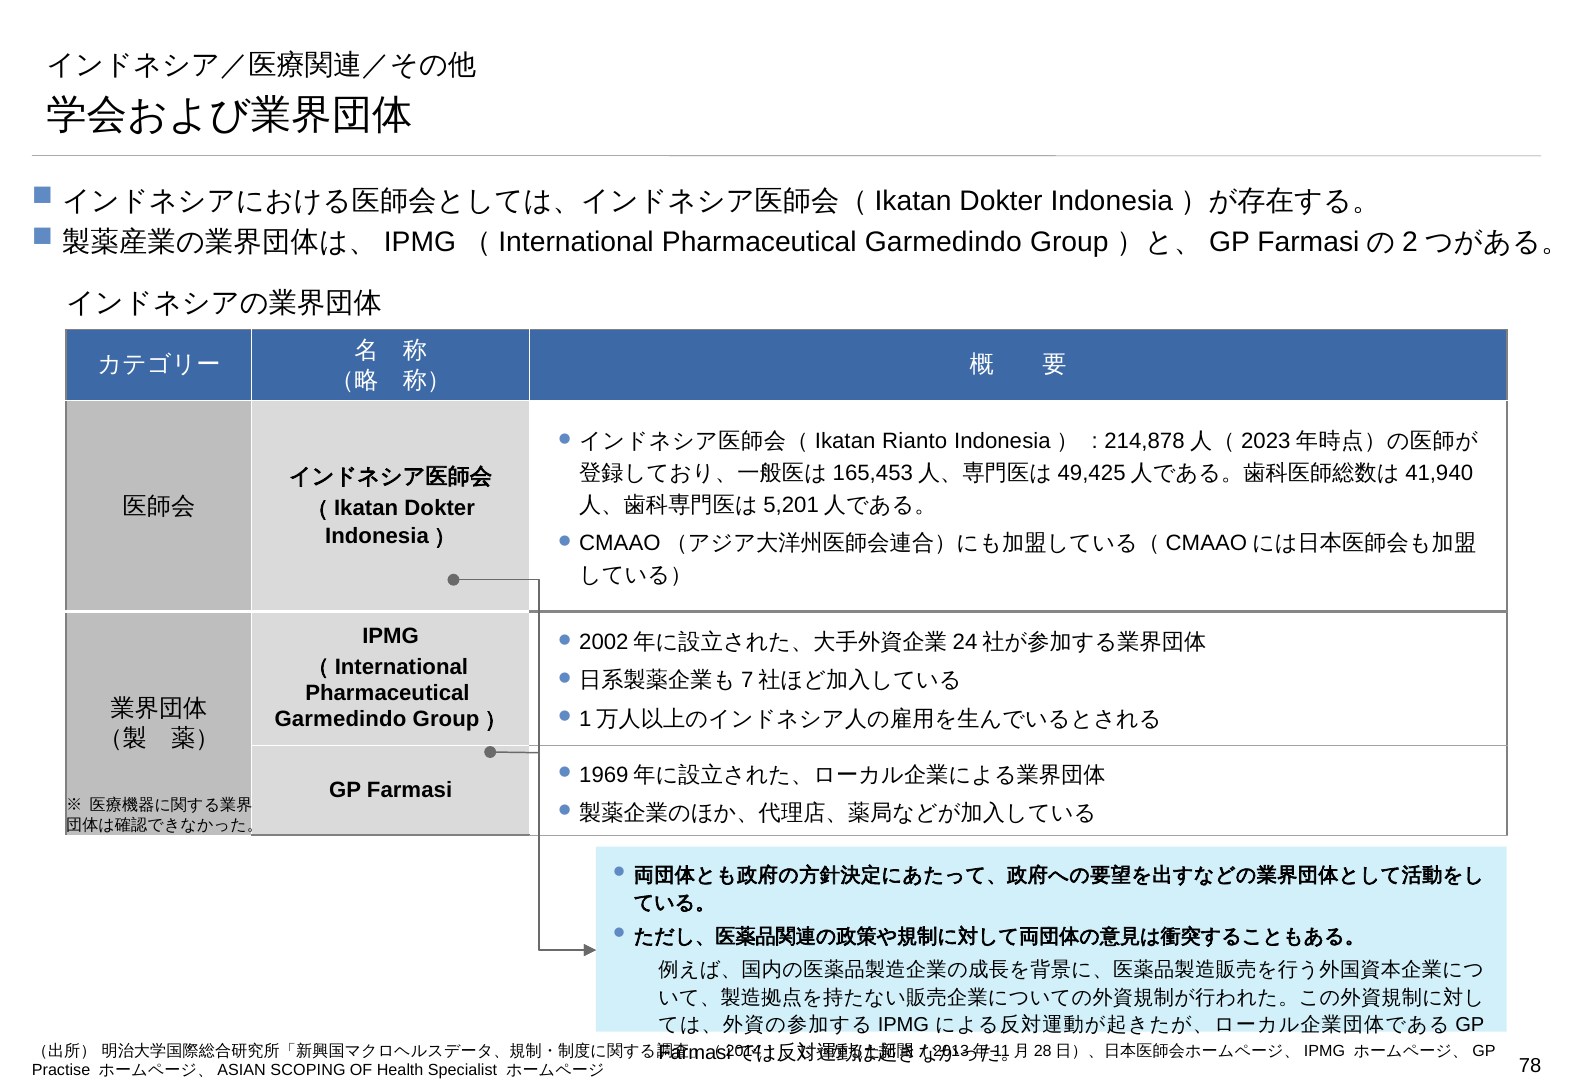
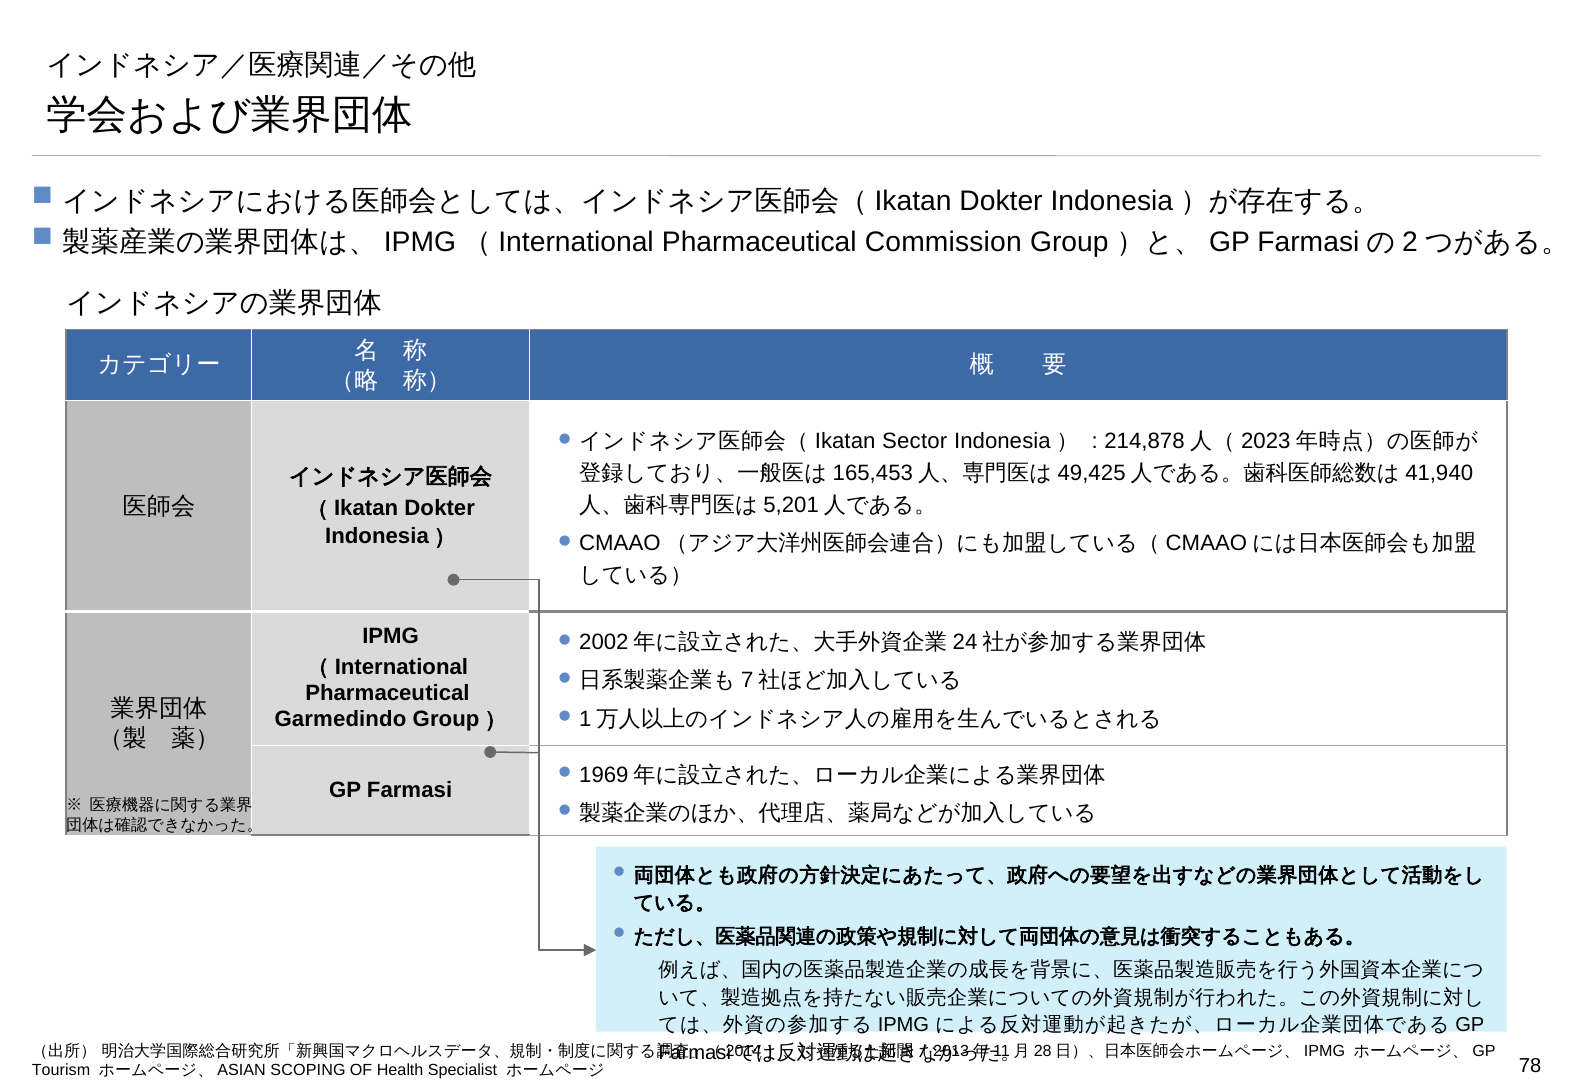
Garmedindo: Garmedindo -> Commission (943, 242)
Rianto: Rianto -> Sector (915, 441)
Practise: Practise -> Tourism (61, 1070)
